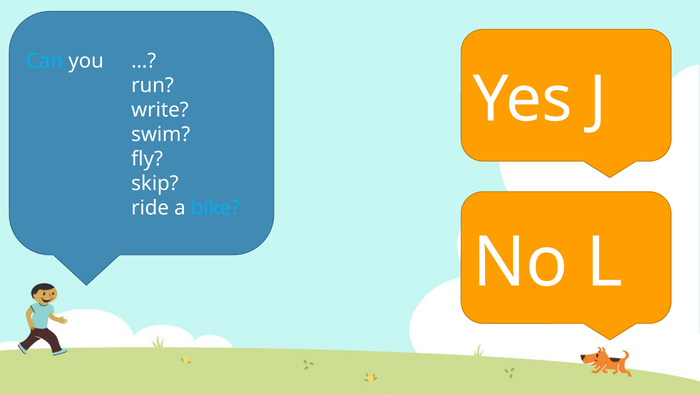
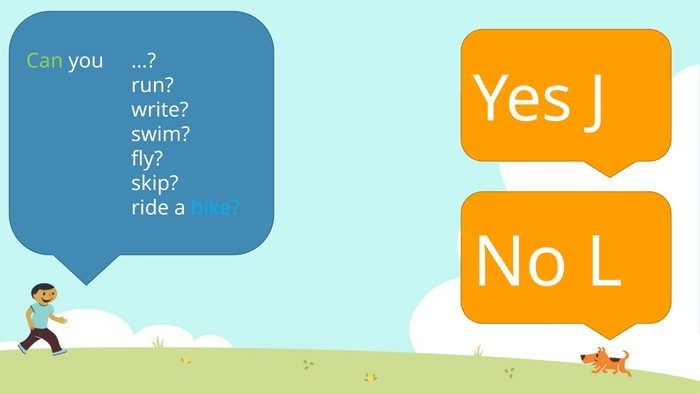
Can colour: light blue -> light green (45, 61)
